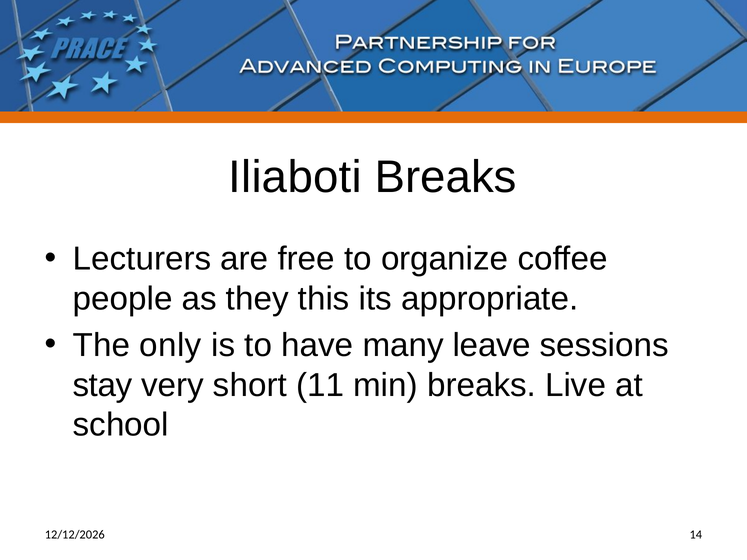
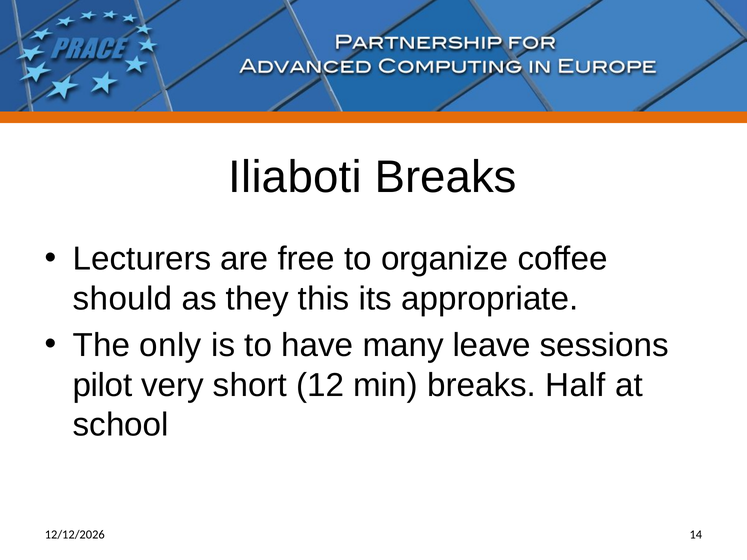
people: people -> should (123, 299)
stay: stay -> pilot (103, 385)
11: 11 -> 12 (320, 385)
Live: Live -> Half (575, 385)
